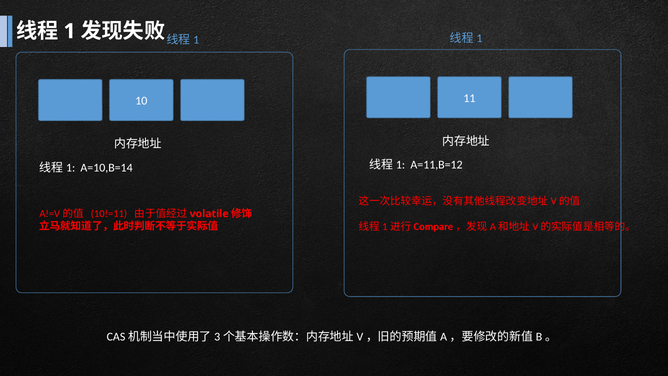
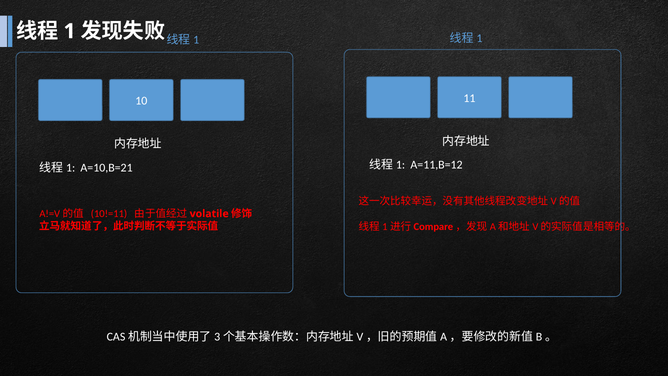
A=10,B=14: A=10,B=14 -> A=10,B=21 (107, 168)
